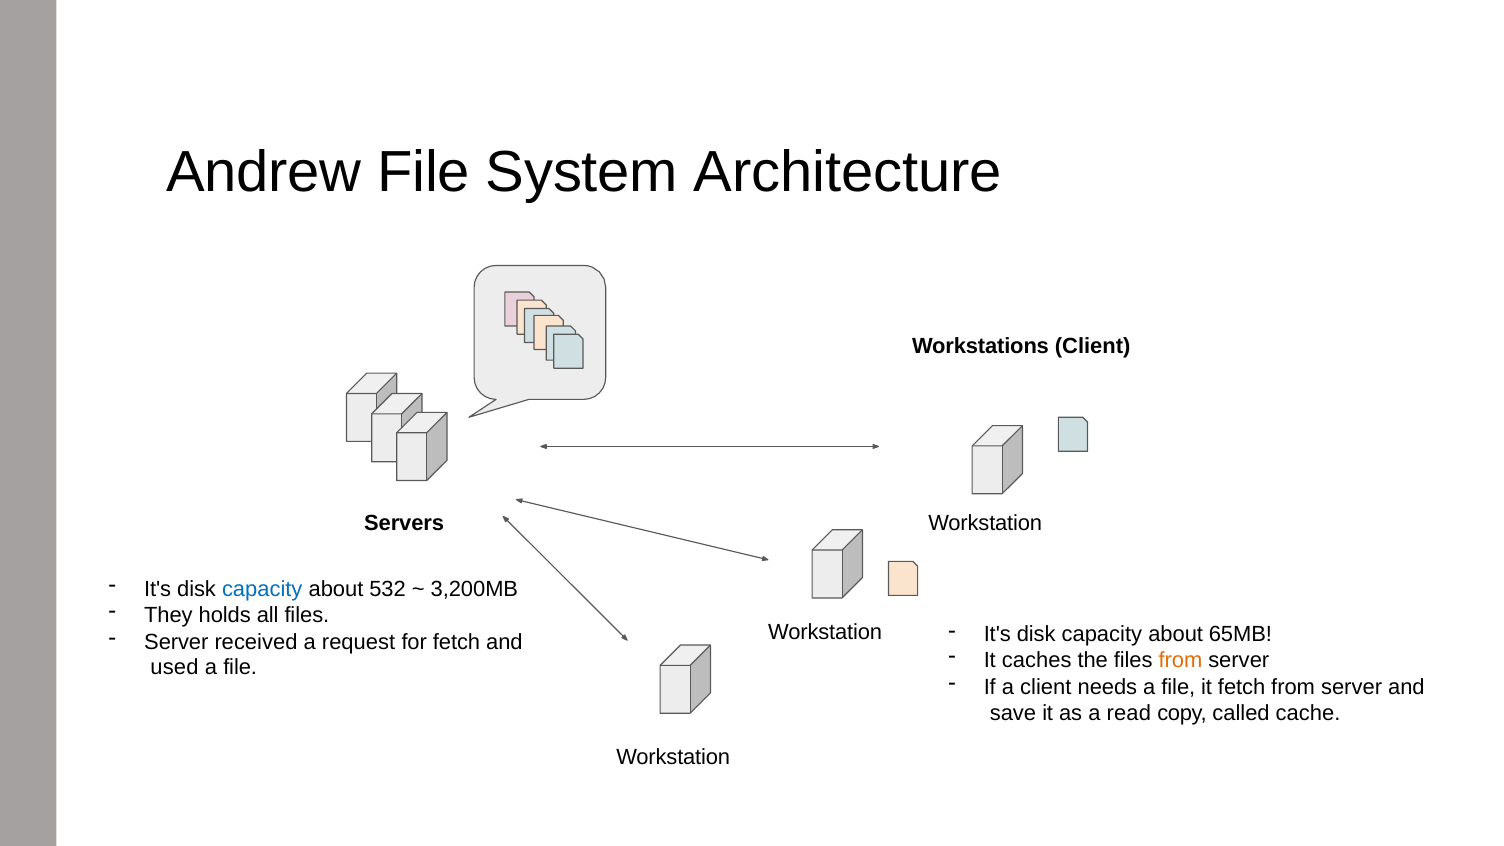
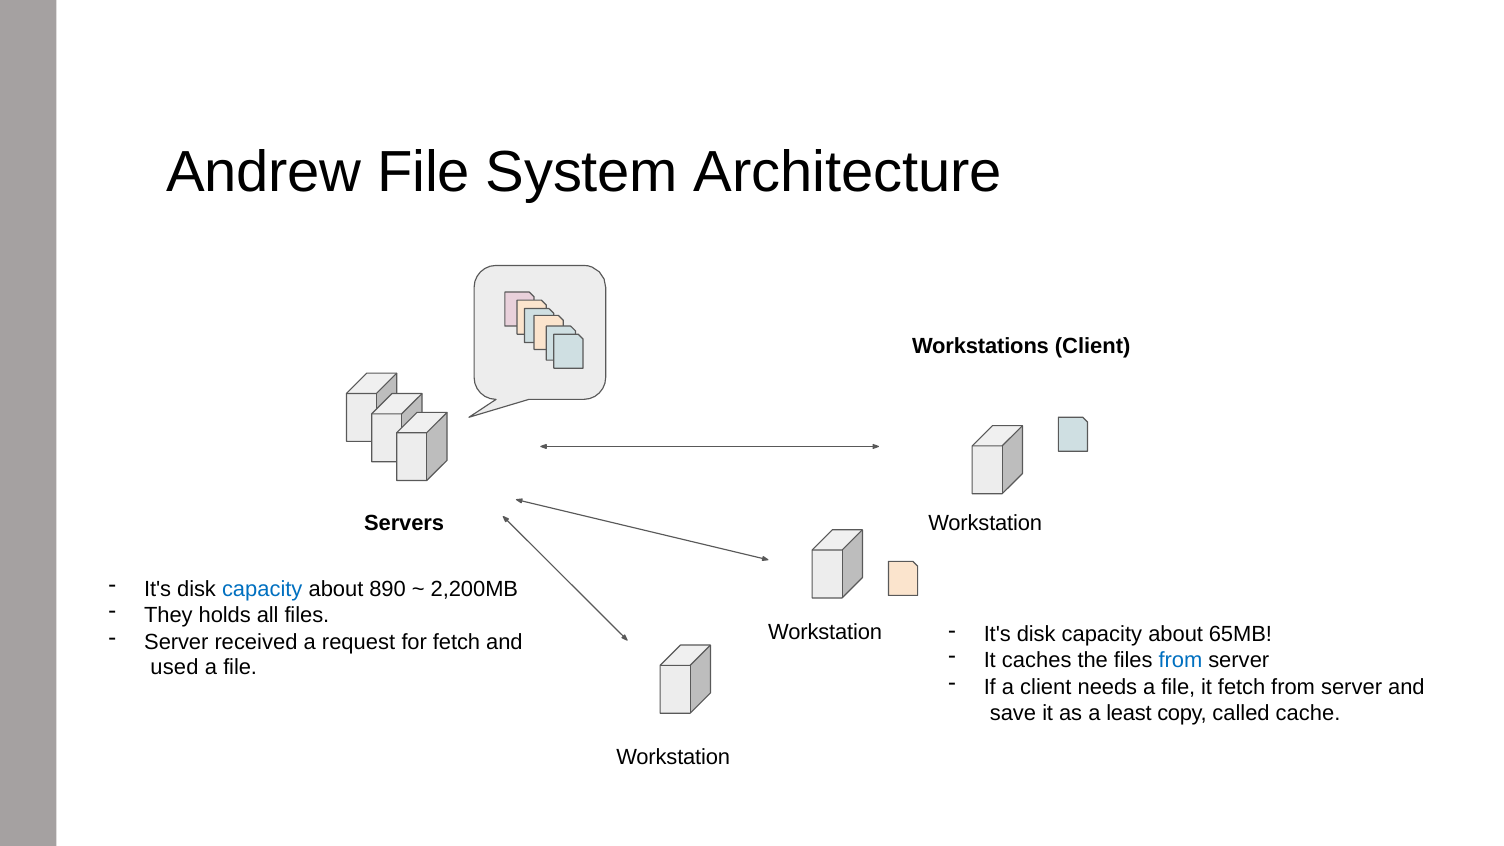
532: 532 -> 890 (388, 589)
3,200MB: 3,200MB -> 2,200MB (474, 589)
from colour: orange -> blue (1180, 660)
read: read -> least (1129, 713)
